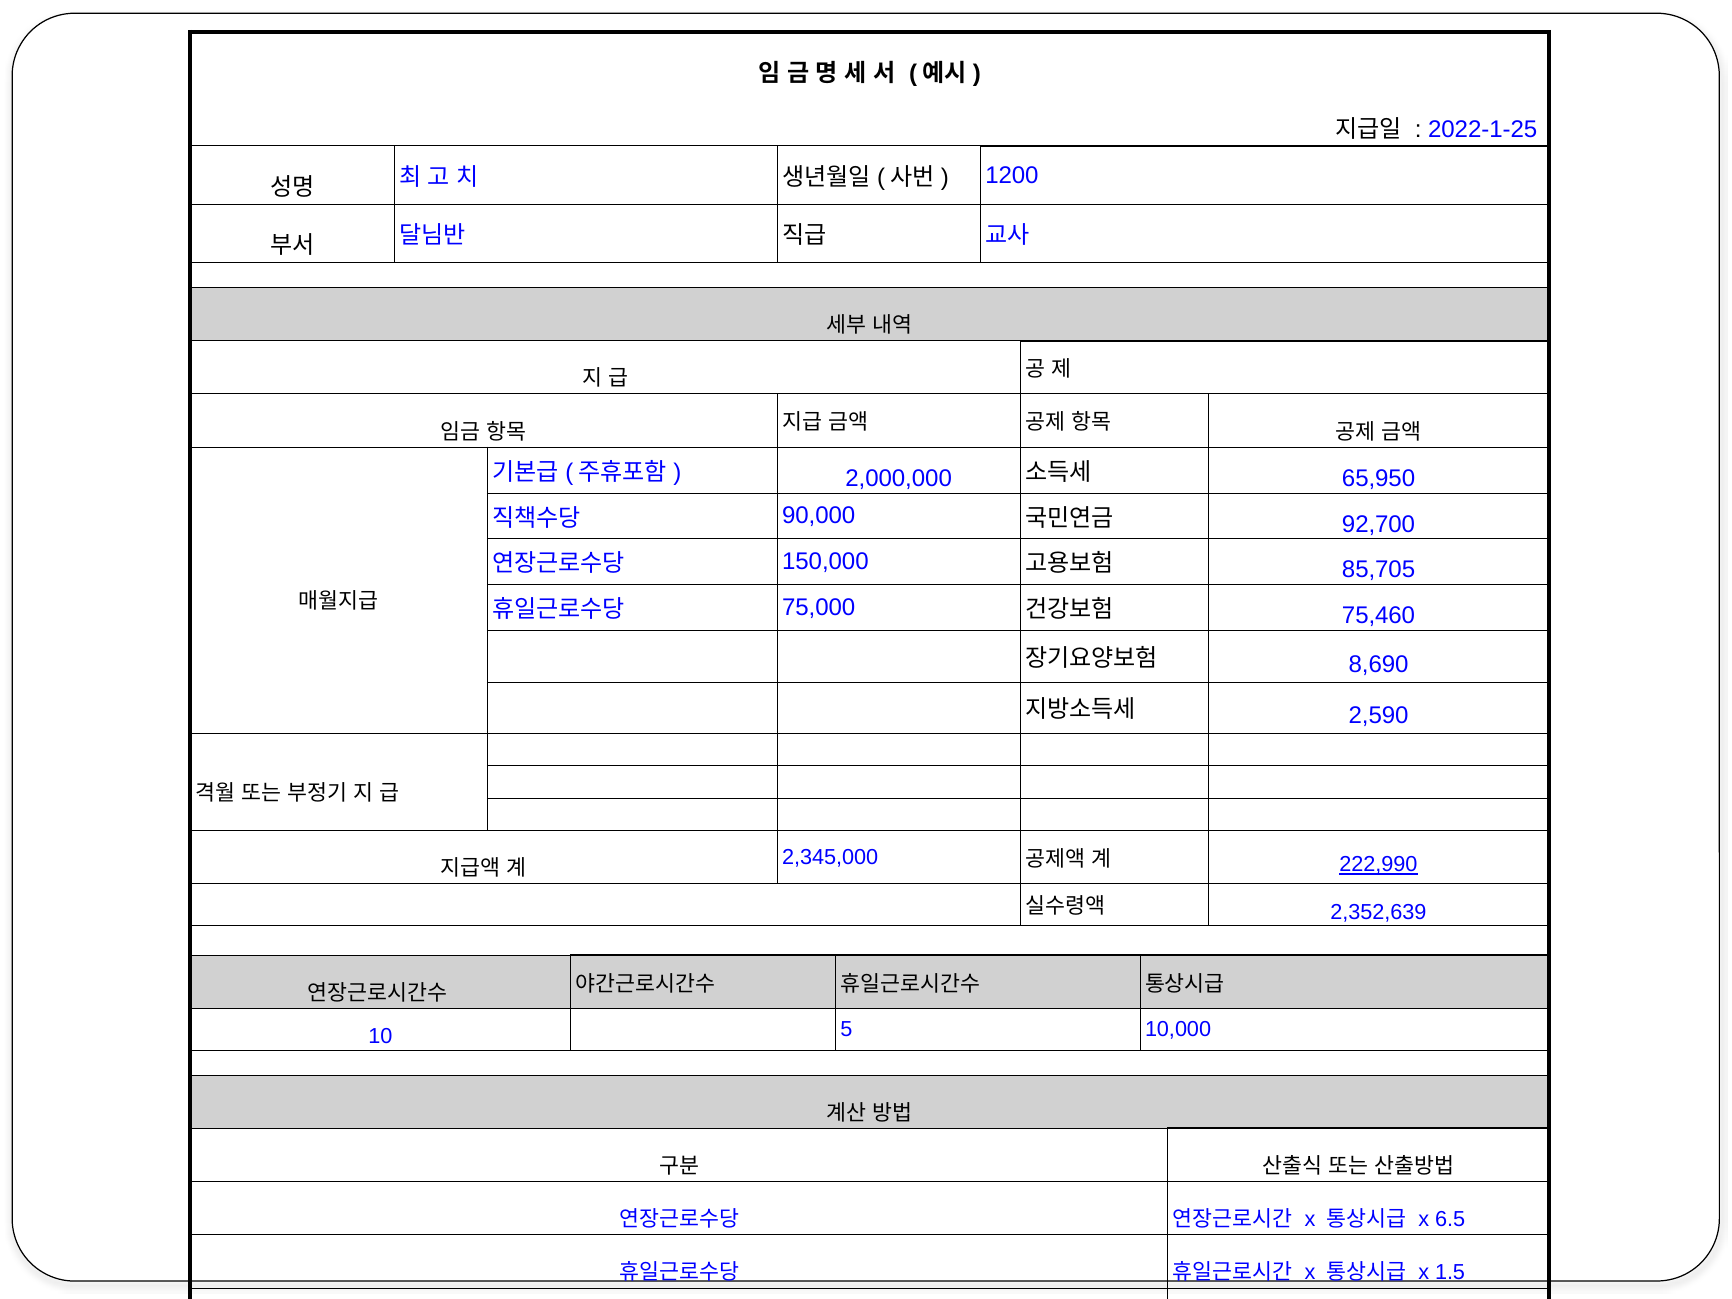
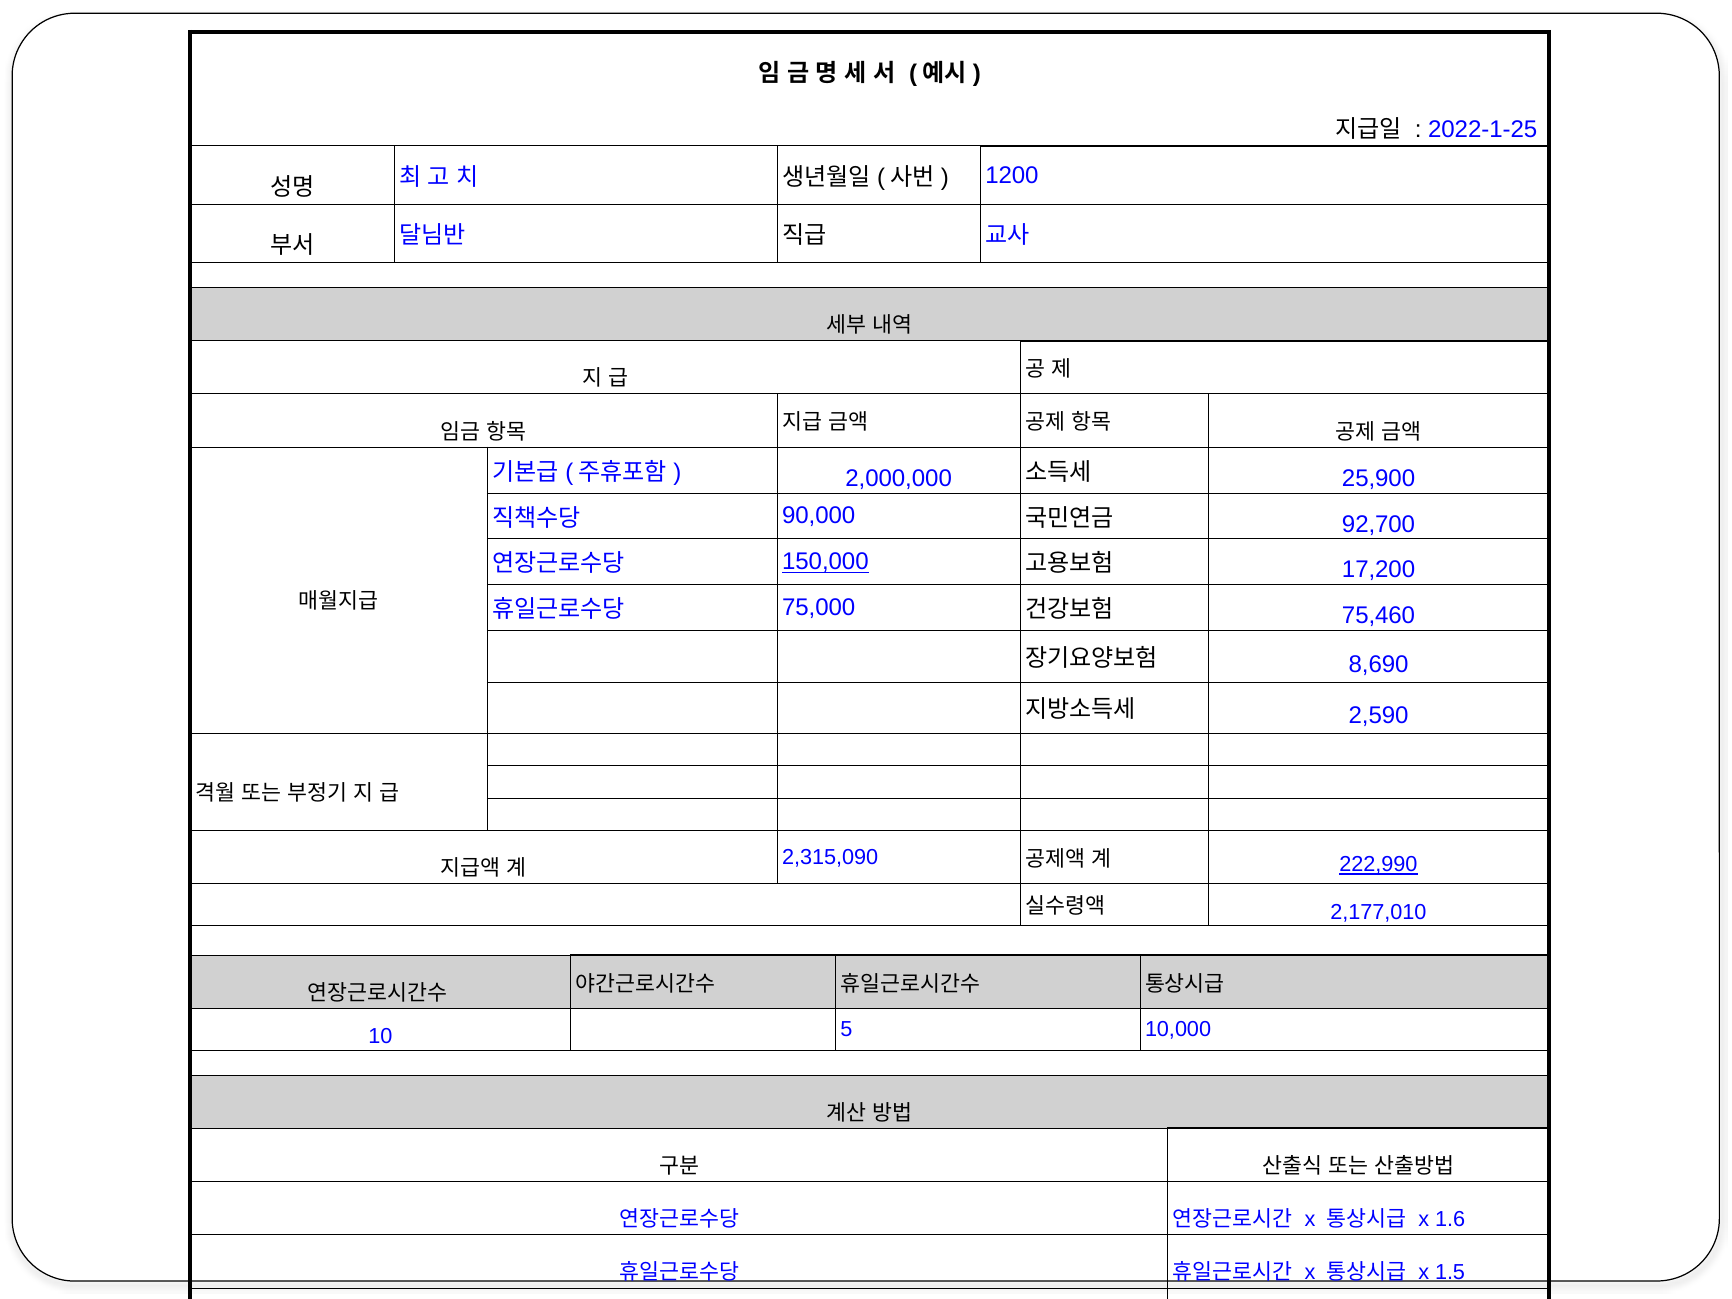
65,950: 65,950 -> 25,900 (1379, 478)
150,000 underline: none -> present (825, 562)
85,705: 85,705 -> 17,200 (1379, 570)
2,345,000: 2,345,000 -> 2,315,090 (830, 857)
2,352,639: 2,352,639 -> 2,177,010 (1378, 912)
6.5: 6.5 -> 1.6 (1450, 1220)
